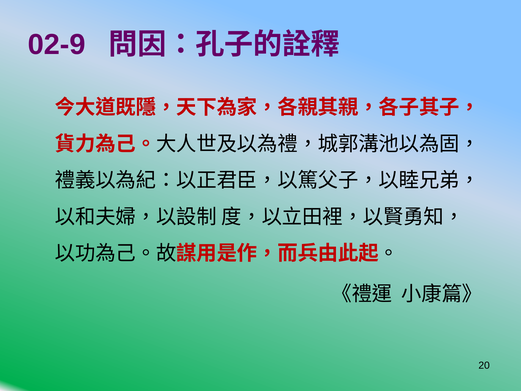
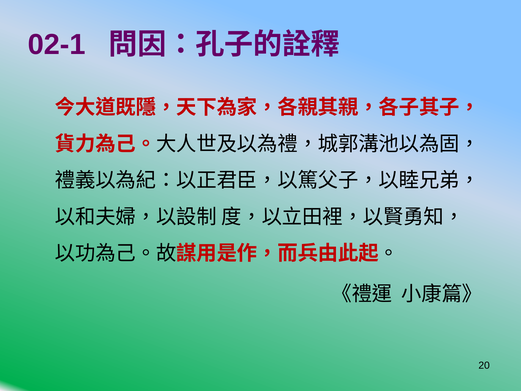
02-9: 02-9 -> 02-1 (57, 44)
